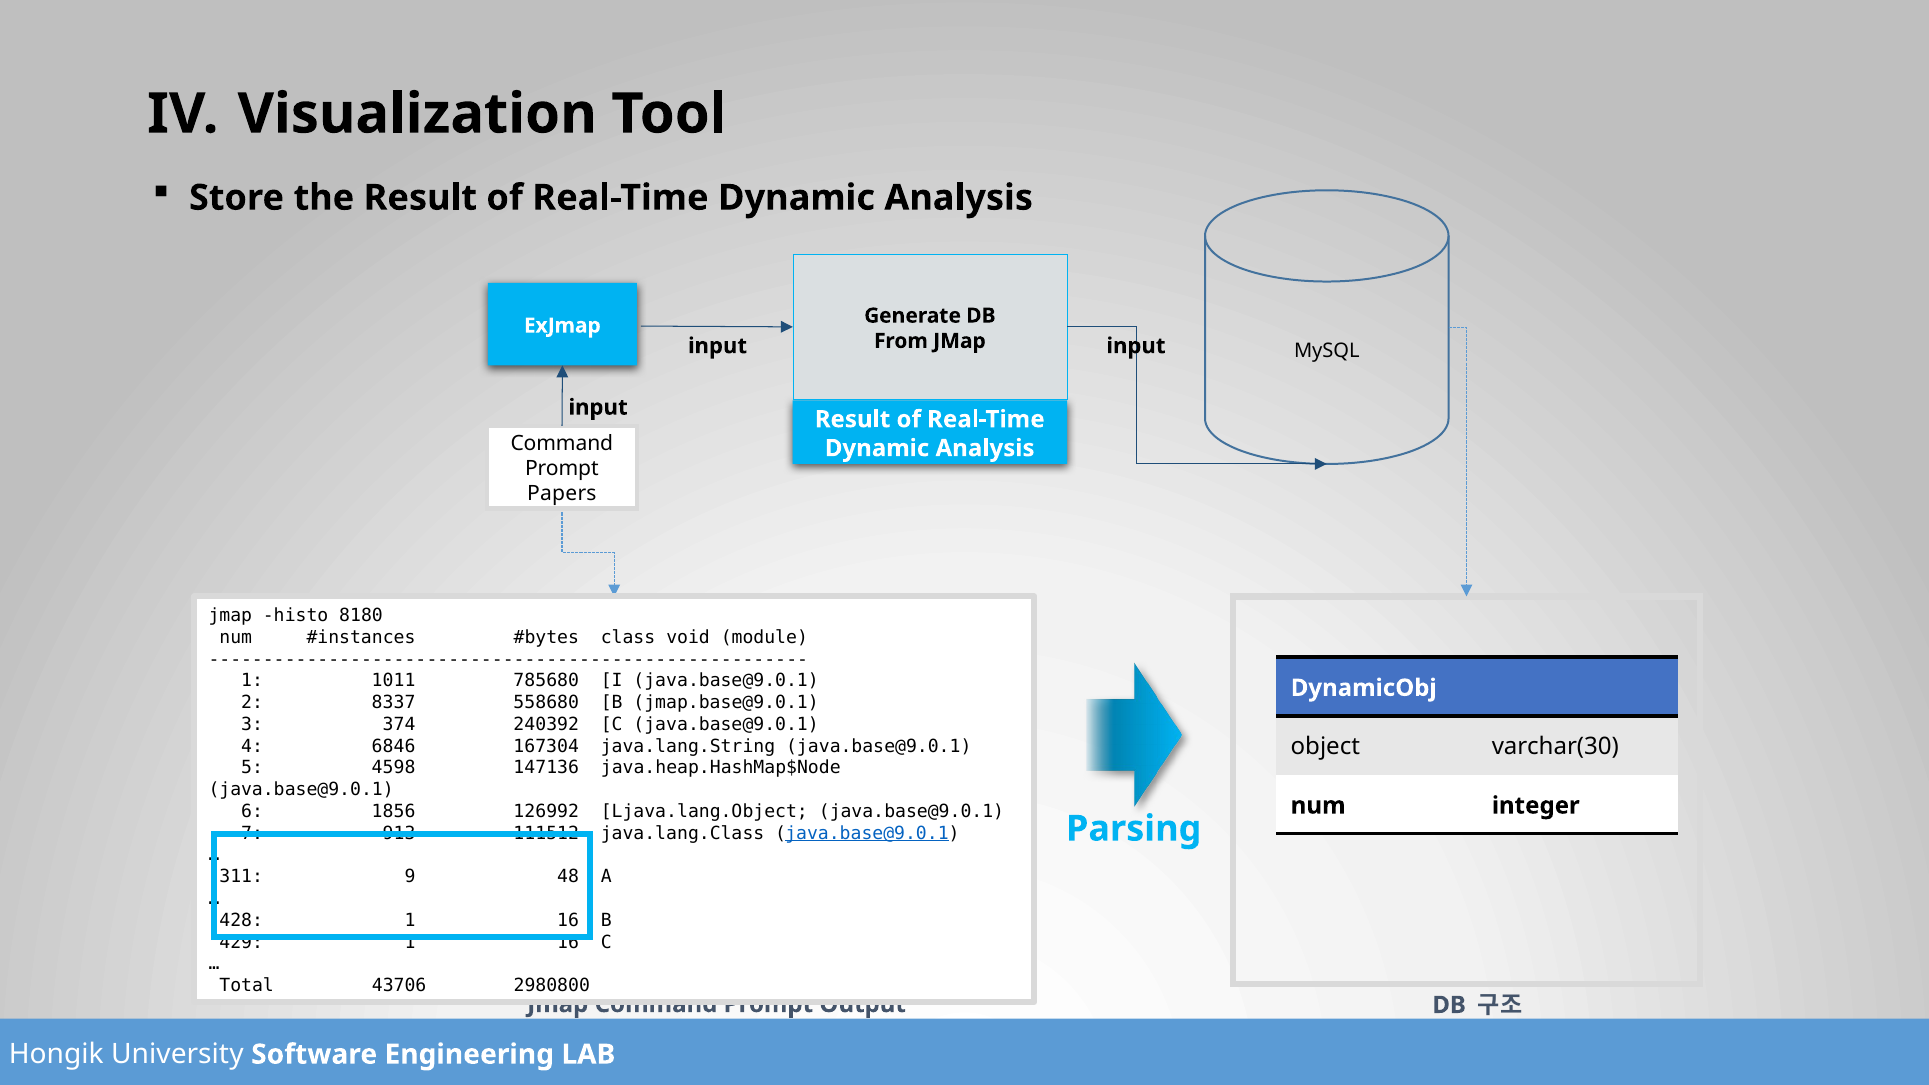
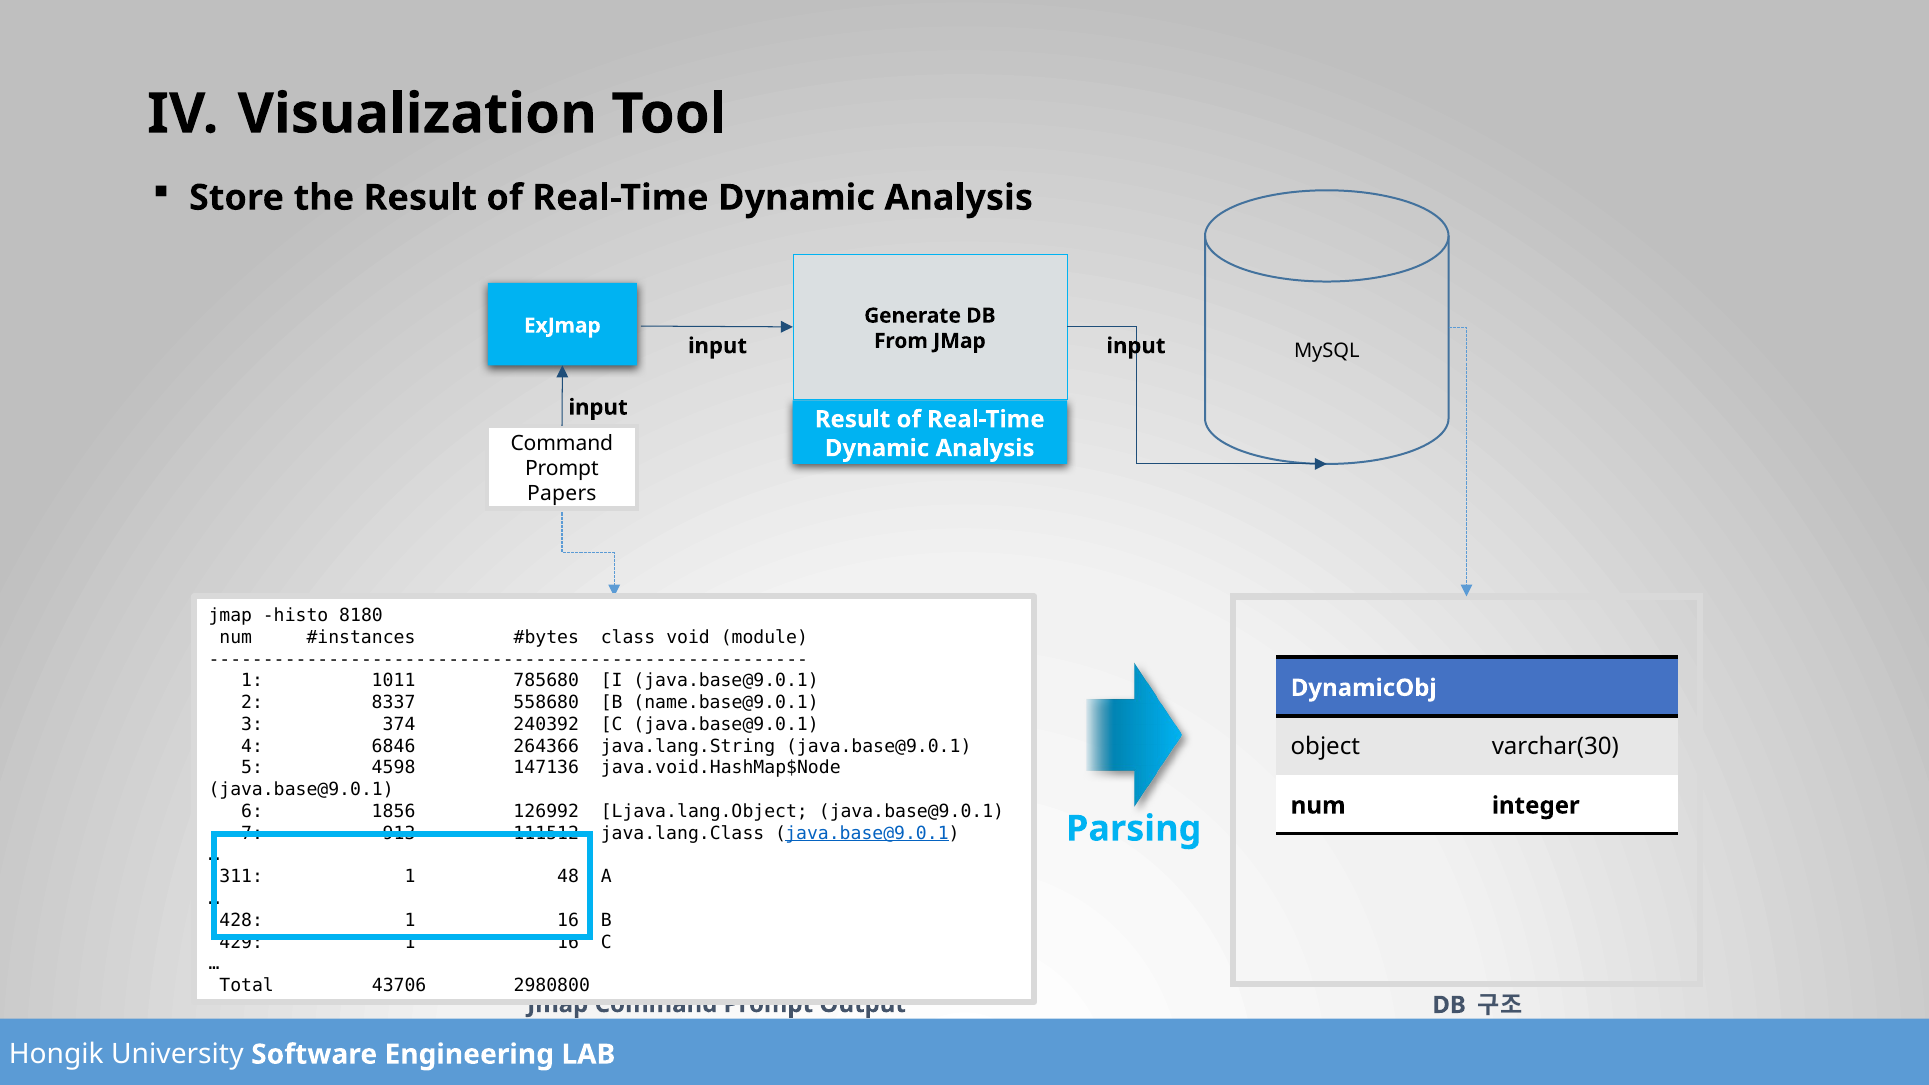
jmap.base@9.0.1: jmap.base@9.0.1 -> name.base@9.0.1 (726, 703)
167304: 167304 -> 264366 (546, 746)
java.heap.HashMap$Node: java.heap.HashMap$Node -> java.void.HashMap$Node (721, 768)
311 9: 9 -> 1 (410, 877)
